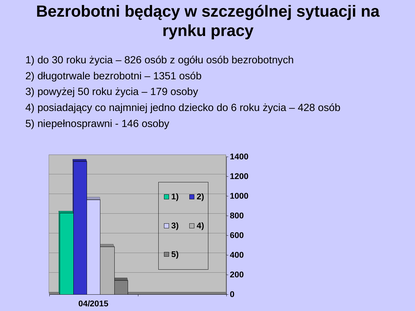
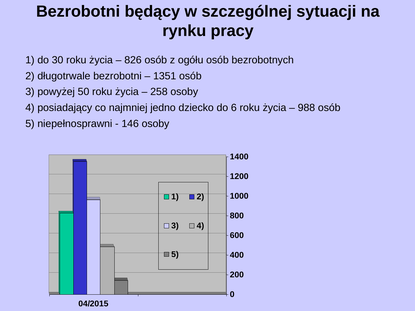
179: 179 -> 258 (159, 92)
428: 428 -> 988 (306, 108)
